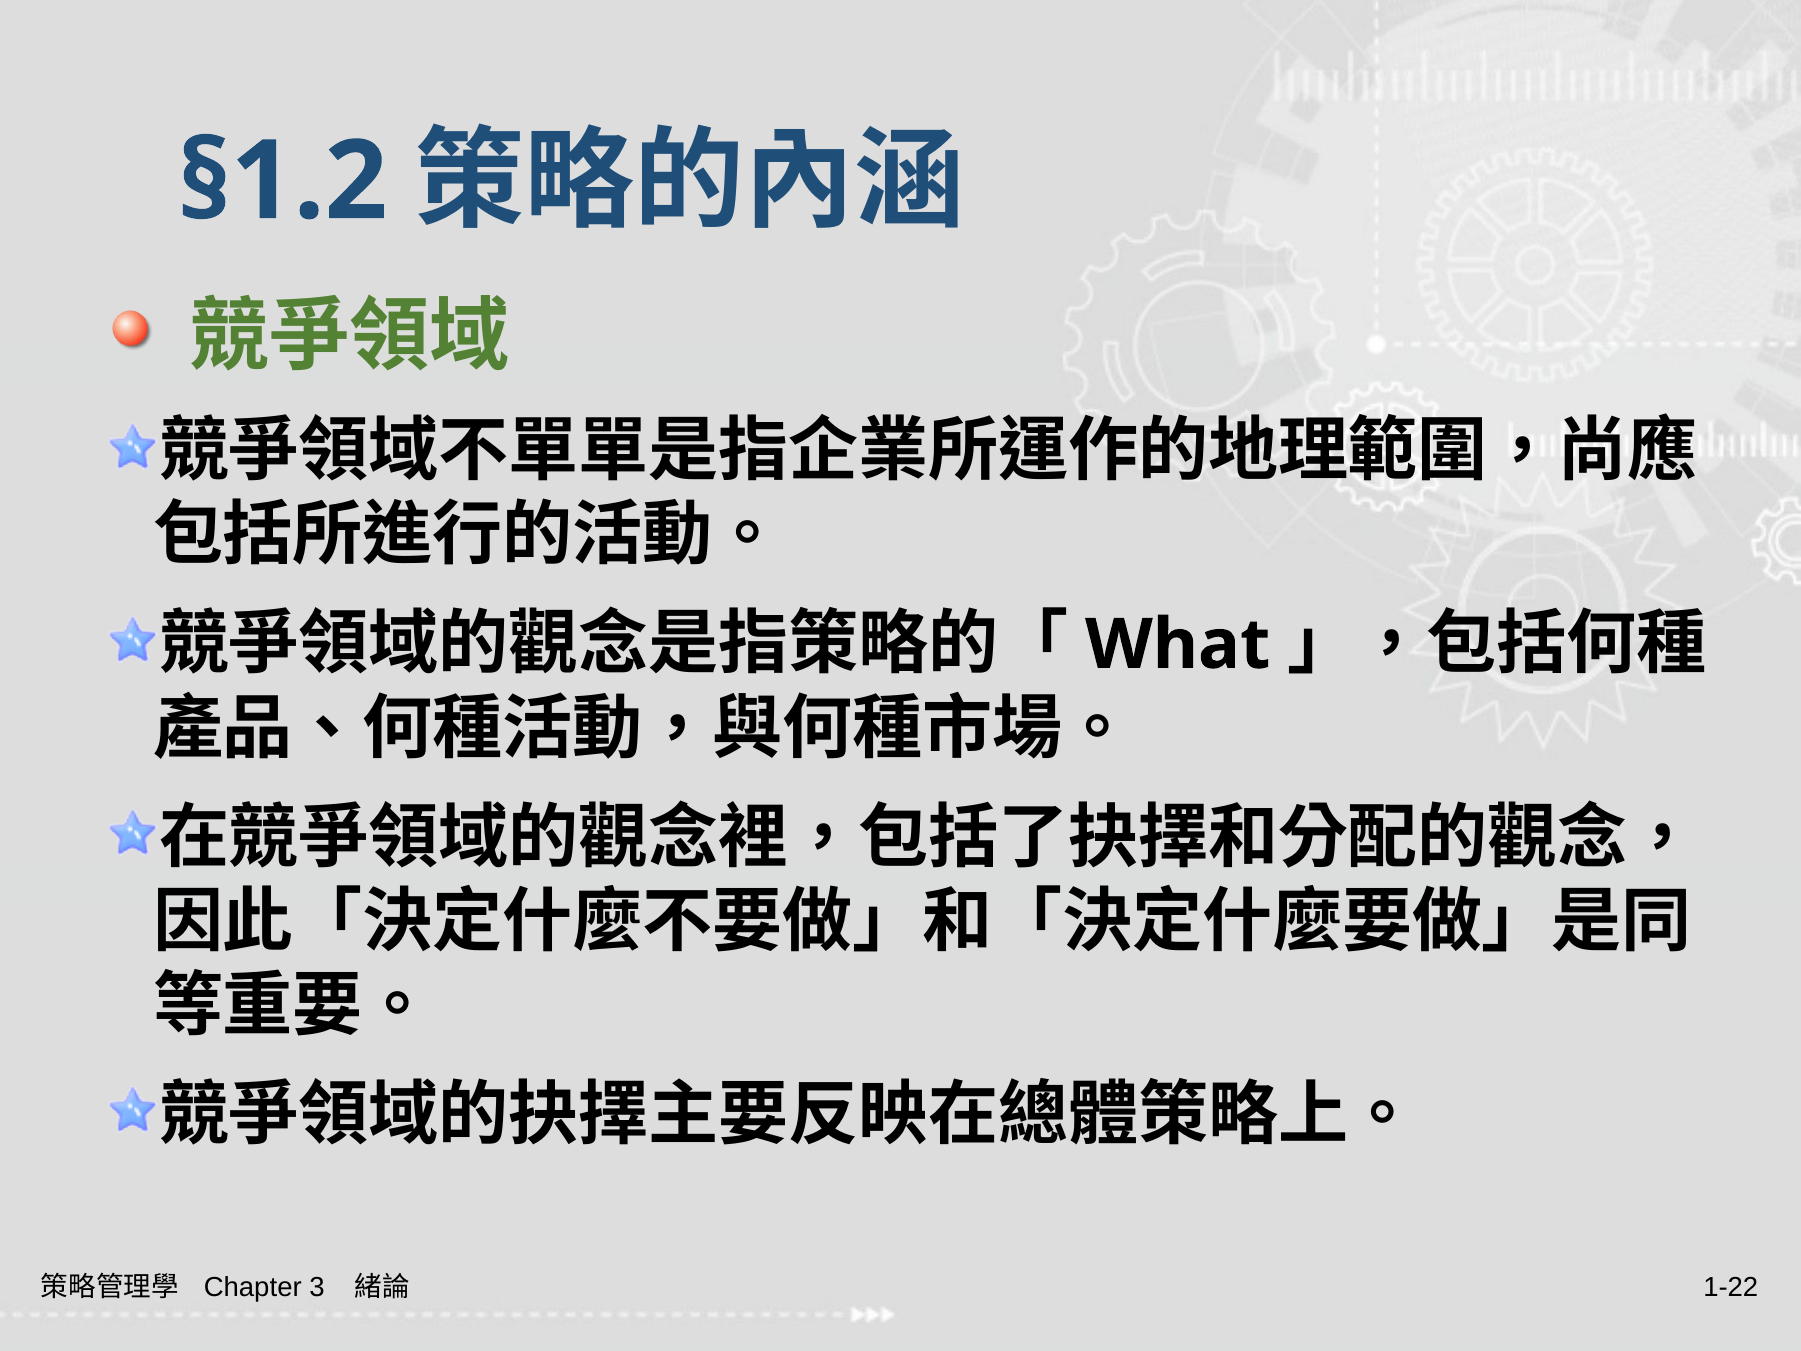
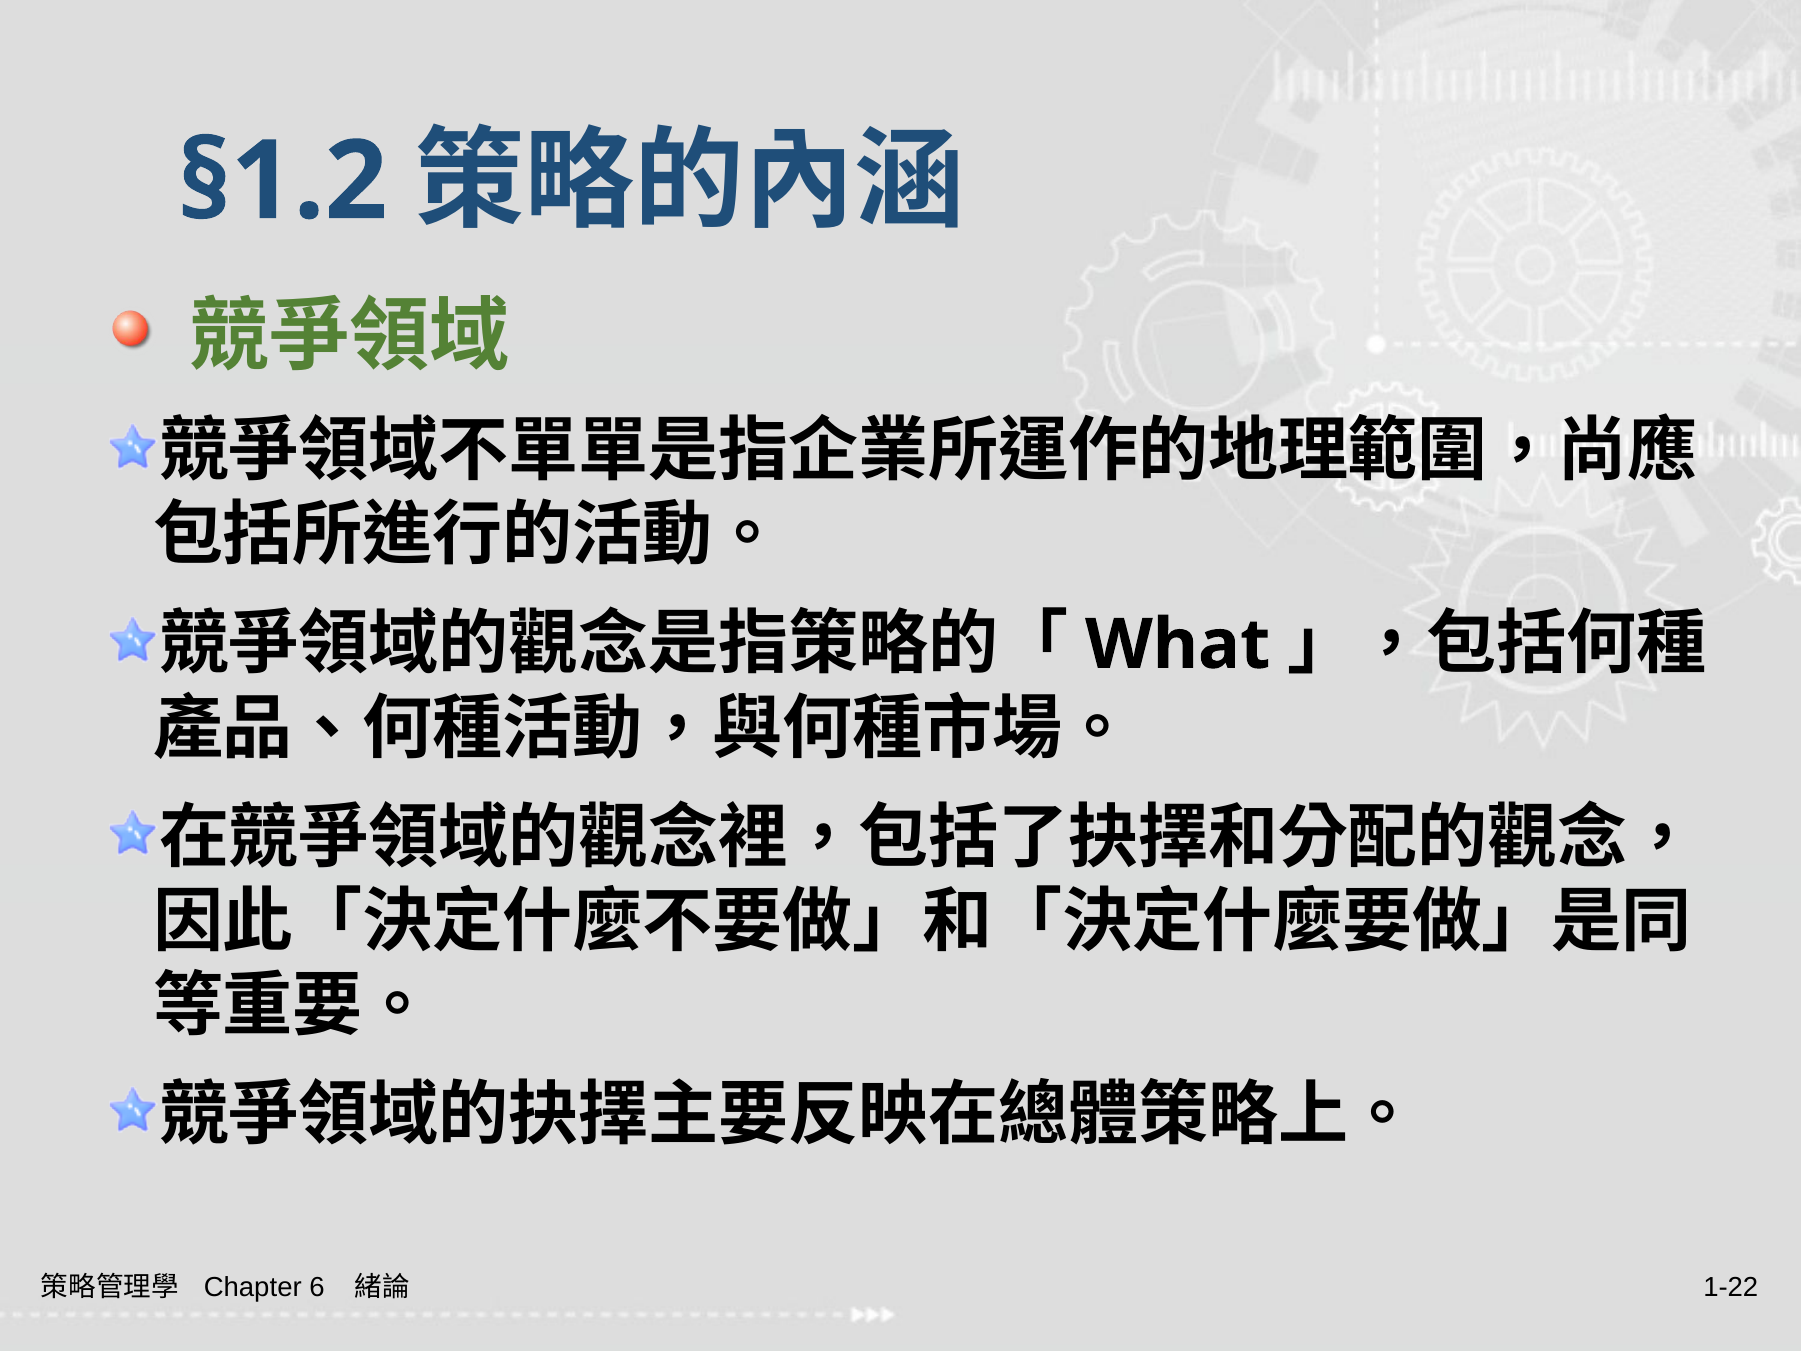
3: 3 -> 6 (317, 1287)
